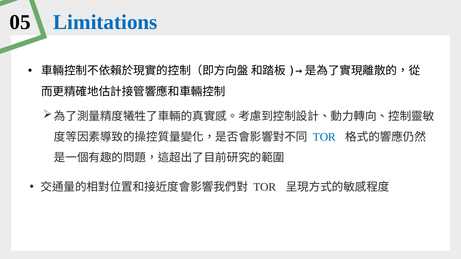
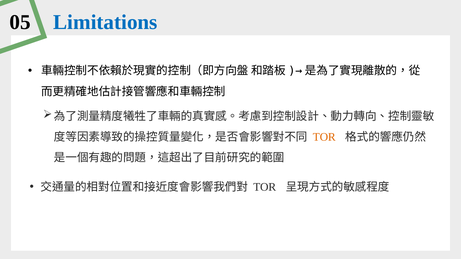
TOR colour: blue -> orange (324, 137)
